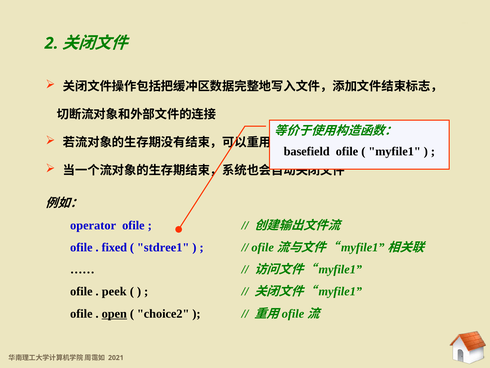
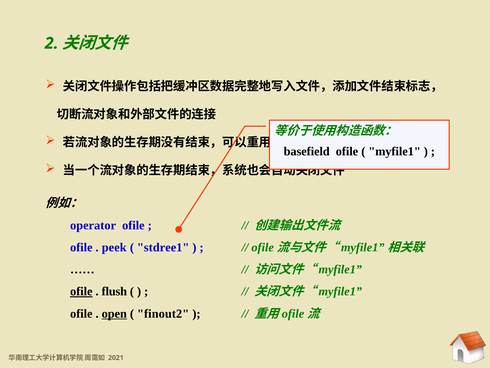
fixed: fixed -> peek (114, 247)
ofile underline: none -> present (81, 291)
peek: peek -> flush (114, 291)
choice2: choice2 -> finout2 (163, 313)
